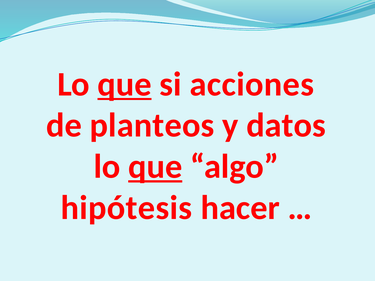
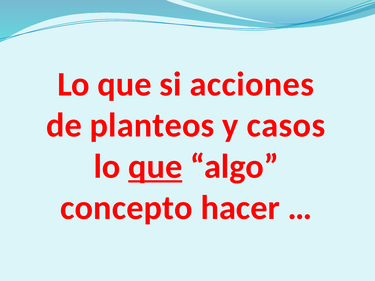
que underline: present -> none (125, 84)
datos: datos -> casos (286, 126)
hipótesis: hipótesis -> concepto (126, 208)
